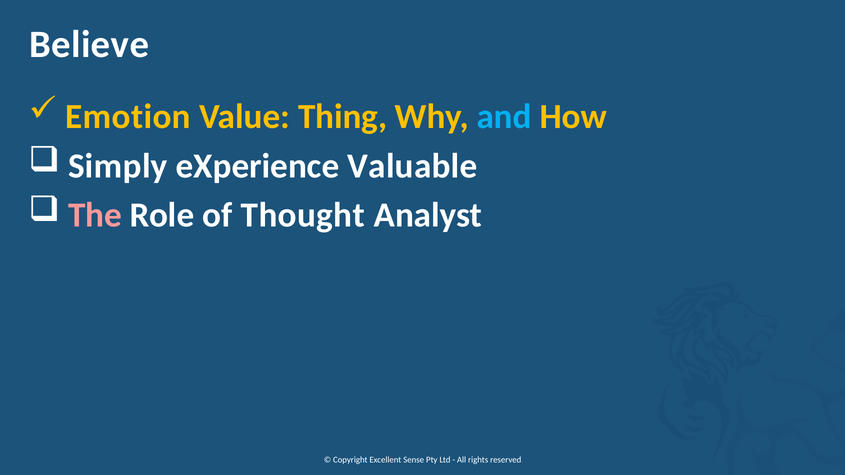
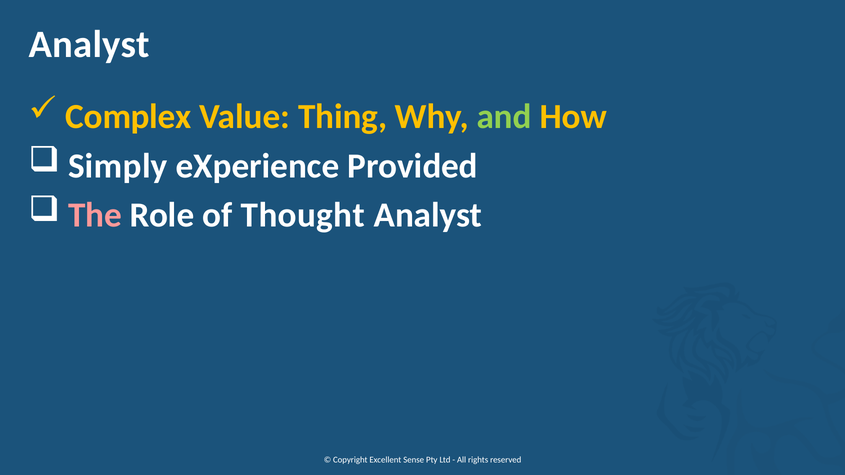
Believe: Believe -> Analyst (89, 45)
Emotion: Emotion -> Complex (128, 117)
and colour: light blue -> light green (504, 117)
Valuable: Valuable -> Provided (413, 166)
